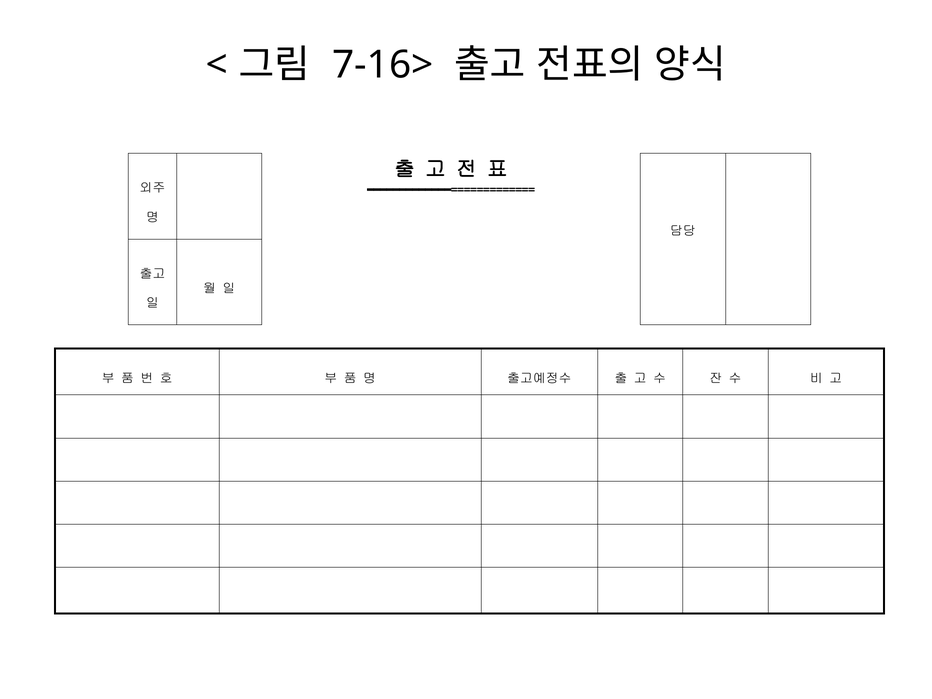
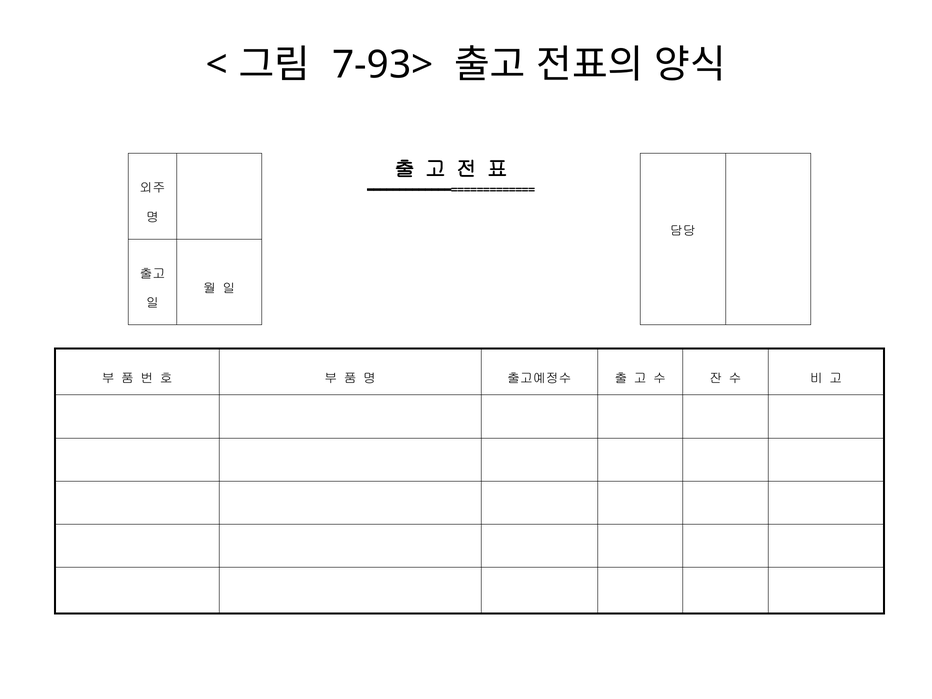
7-16>: 7-16> -> 7-93> (383, 65)
